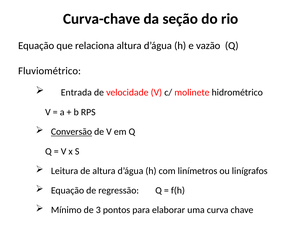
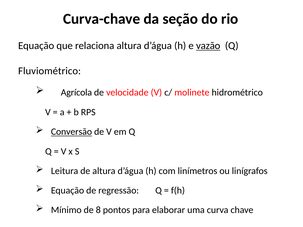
vazão underline: none -> present (208, 46)
Entrada: Entrada -> Agrícola (76, 93)
3: 3 -> 8 (98, 210)
